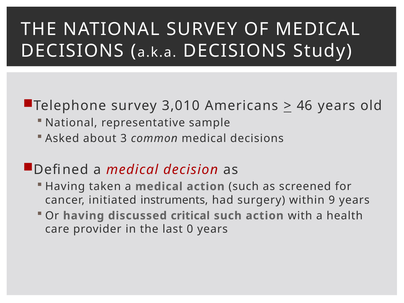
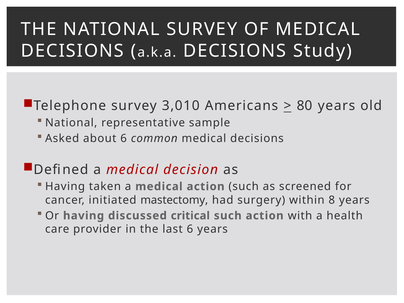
46: 46 -> 80 (304, 106)
about 3: 3 -> 6 (124, 138)
instruments: instruments -> mastectomy (174, 200)
9: 9 -> 8 (332, 200)
last 0: 0 -> 6 (190, 229)
